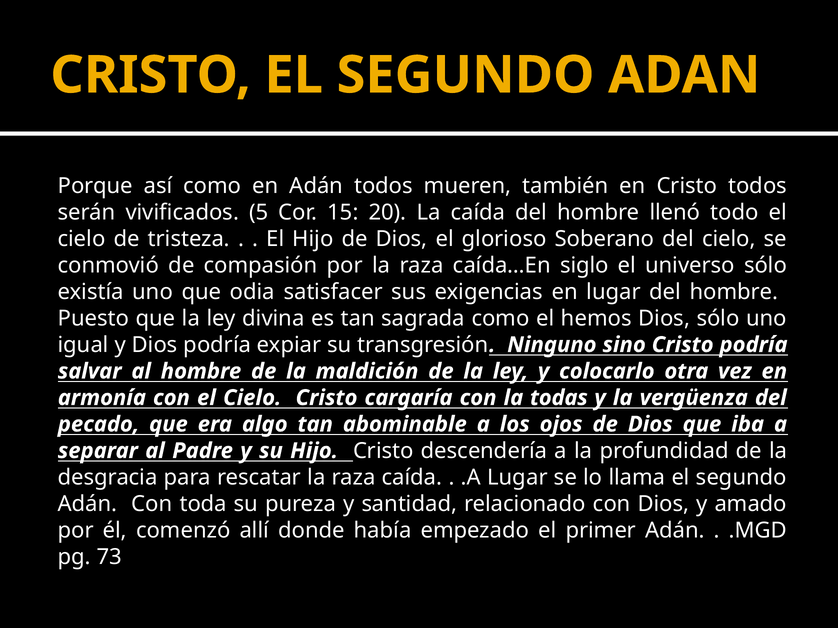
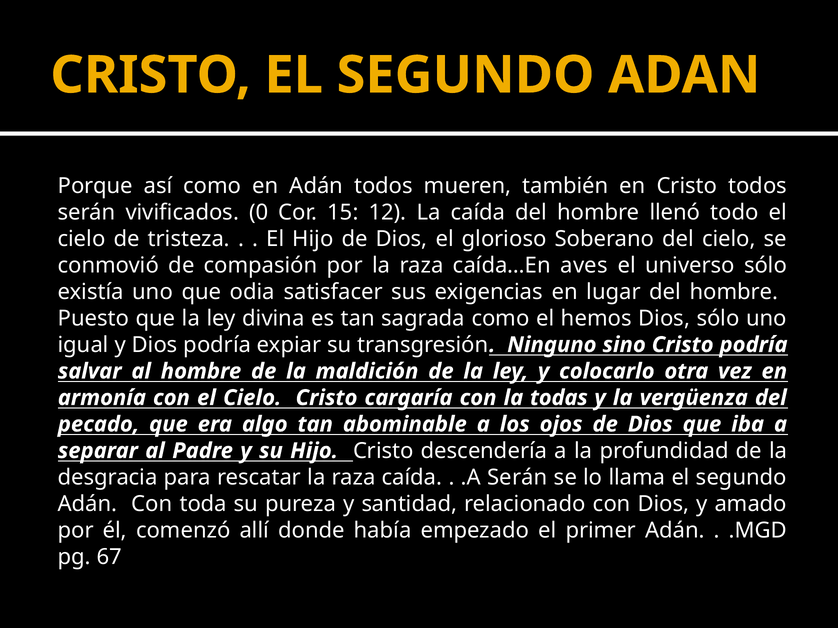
5: 5 -> 0 (259, 212)
20: 20 -> 12 (388, 212)
siglo: siglo -> aves (584, 265)
.A Lugar: Lugar -> Serán (517, 478)
73: 73 -> 67 (109, 557)
